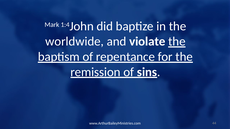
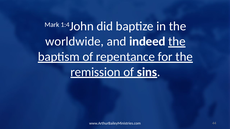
violate: violate -> indeed (147, 42)
